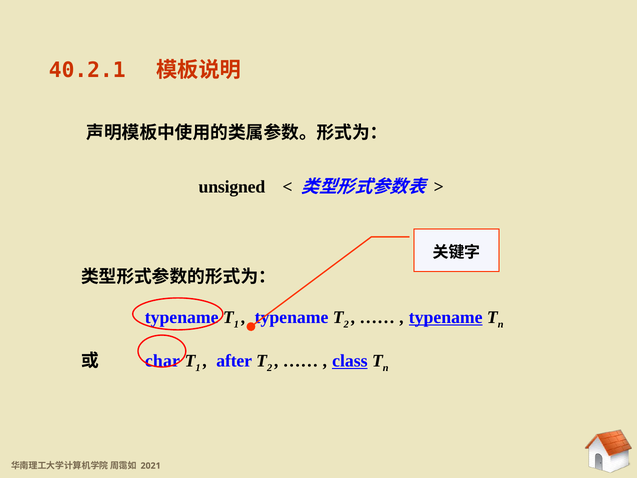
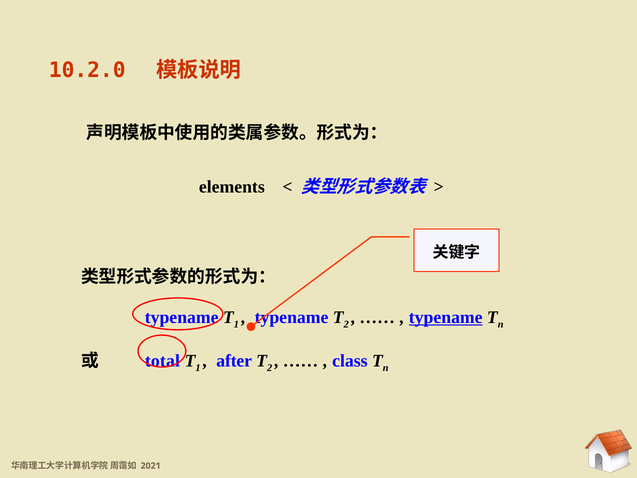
40.2.1: 40.2.1 -> 10.2.0 (87, 70)
unsigned: unsigned -> elements (232, 187)
char: char -> total (162, 361)
class underline: present -> none (350, 361)
